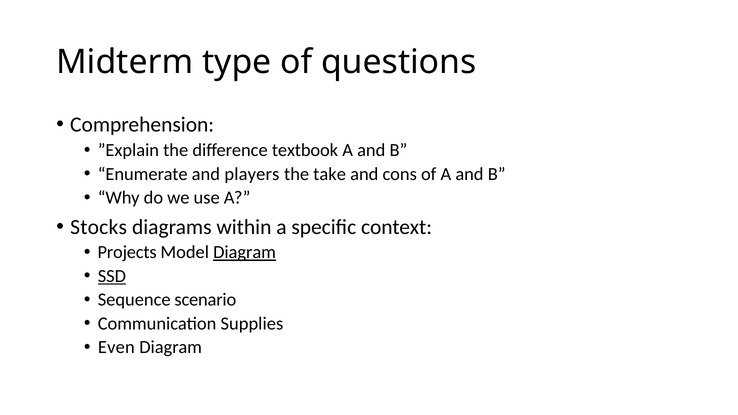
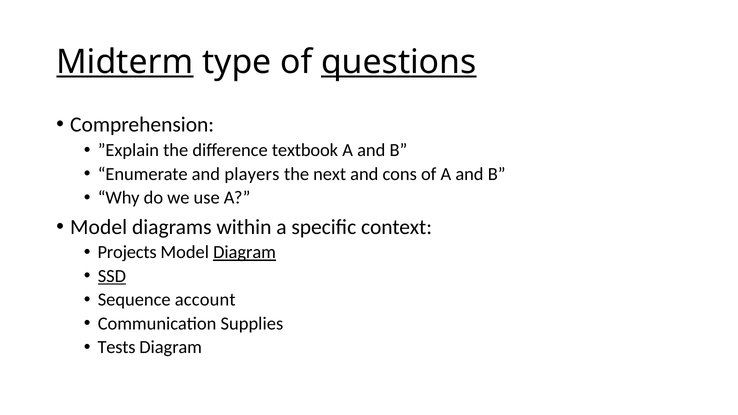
Midterm underline: none -> present (125, 62)
questions underline: none -> present (399, 62)
take: take -> next (330, 174)
Stocks: Stocks -> Model (99, 227)
scenario: scenario -> account (205, 300)
Even: Even -> Tests (117, 347)
